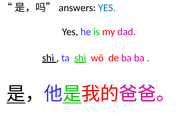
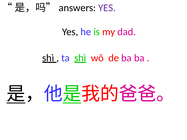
YES colour: blue -> purple (107, 8)
